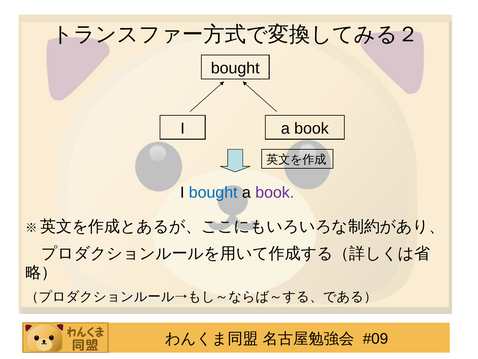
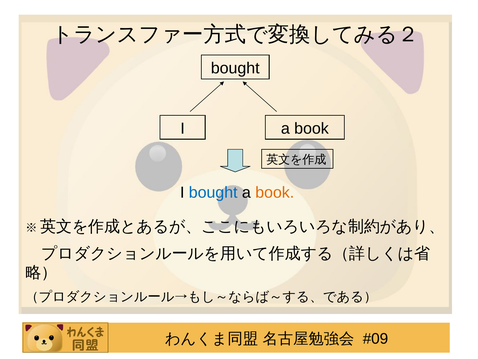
book colour: purple -> orange (275, 192)
